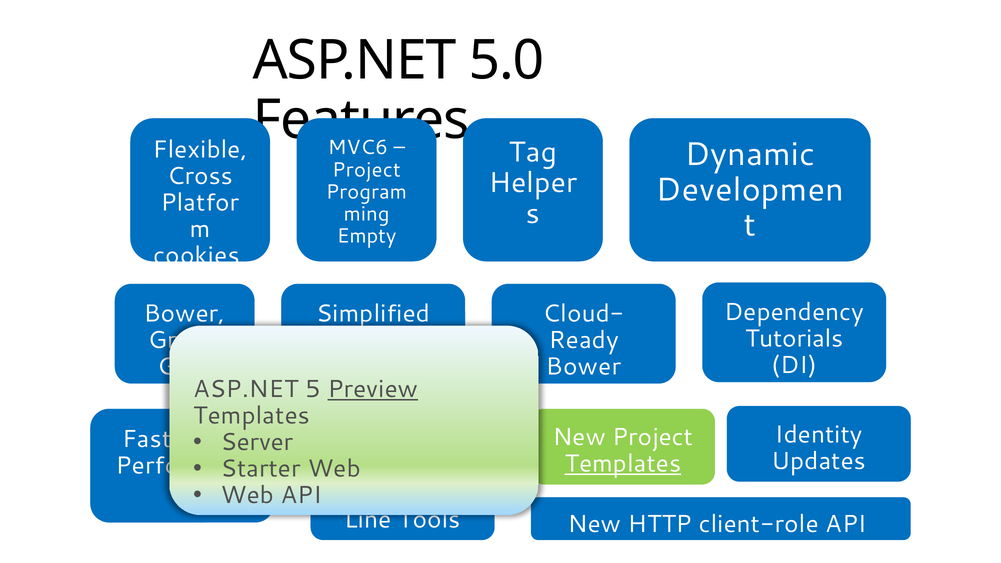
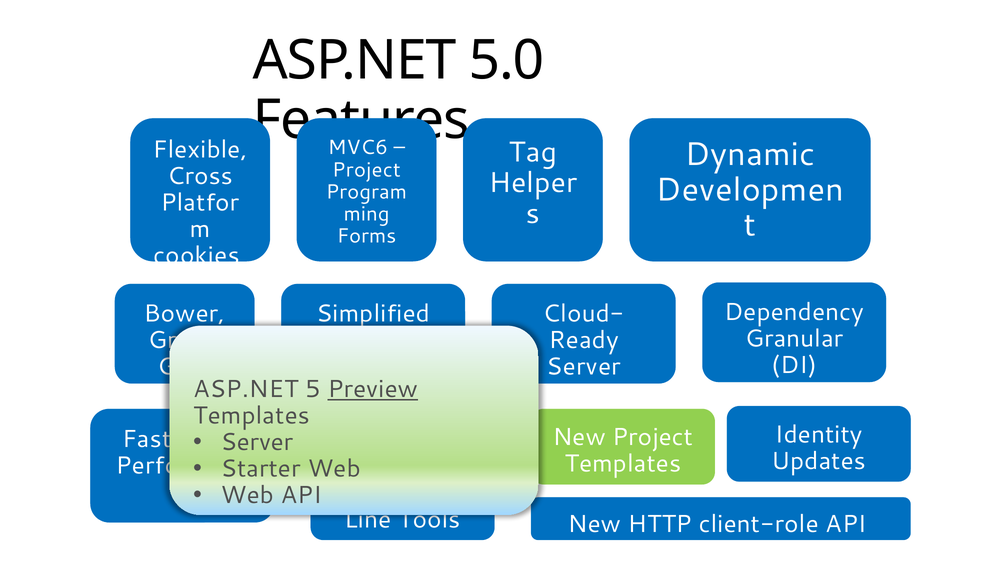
Empty: Empty -> Forms (367, 236)
Tutorials: Tutorials -> Granular (794, 339)
Bower: Bower -> Server (584, 366)
Templates underline: present -> none (623, 464)
